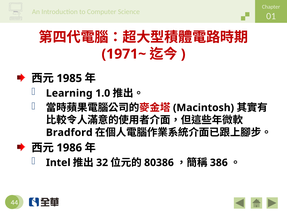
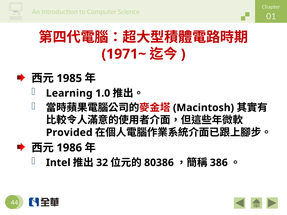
Bradford: Bradford -> Provided (69, 133)
